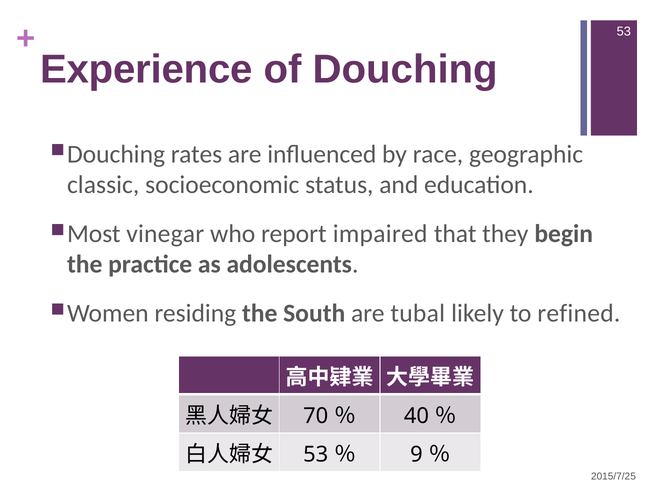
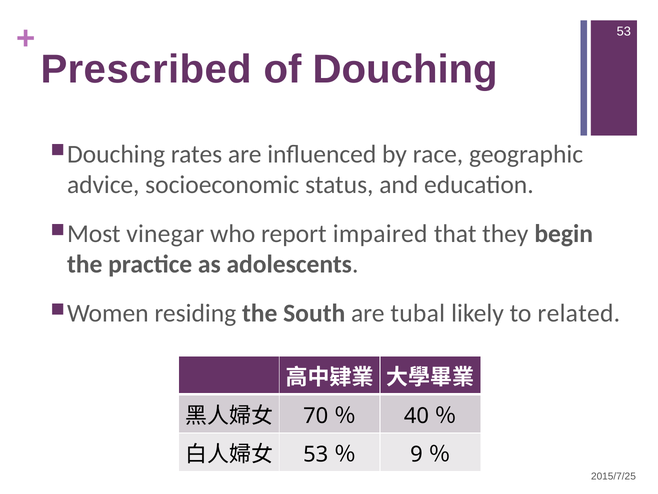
Experience: Experience -> Prescribed (146, 69)
classic: classic -> advice (103, 185)
refined: refined -> related (579, 313)
